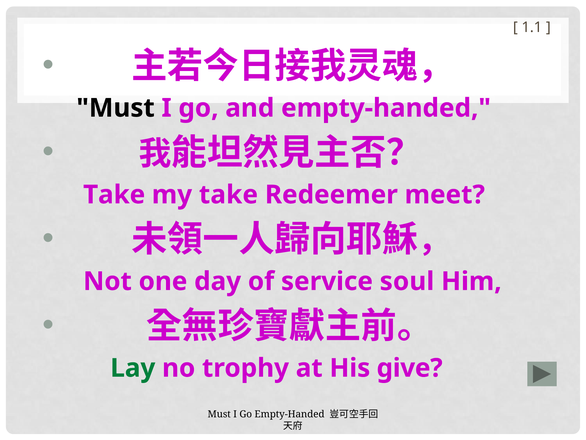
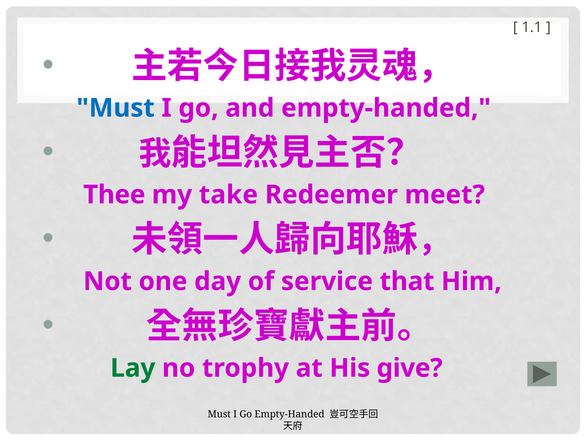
Must colour: black -> blue (116, 108)
Take: Take -> Thee (114, 195)
soul: soul -> that (407, 281)
